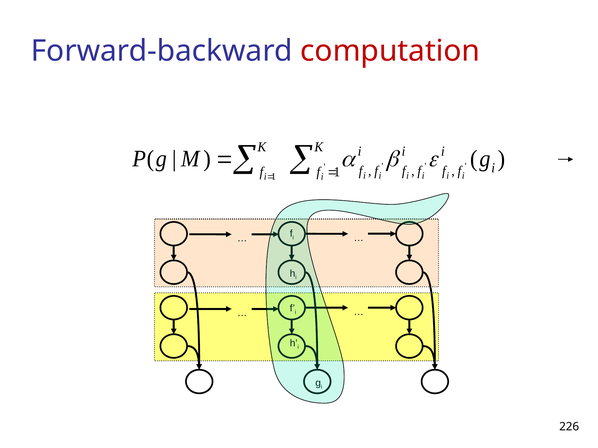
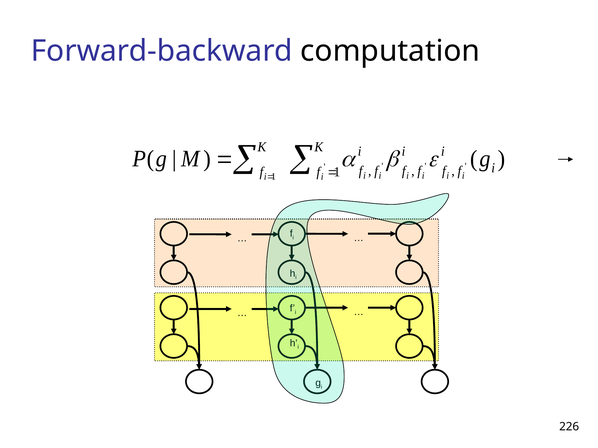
computation colour: red -> black (390, 51)
